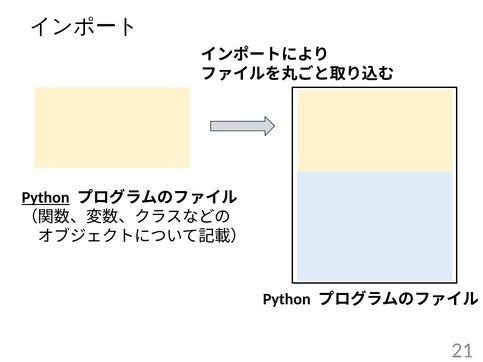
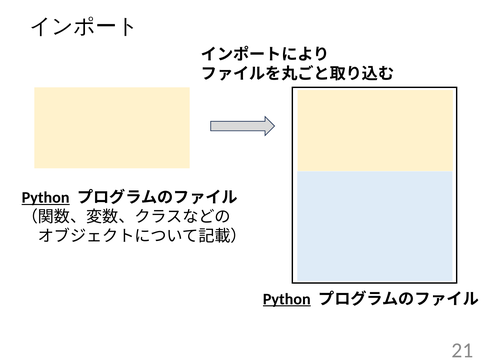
Python underline: none -> present (287, 299)
